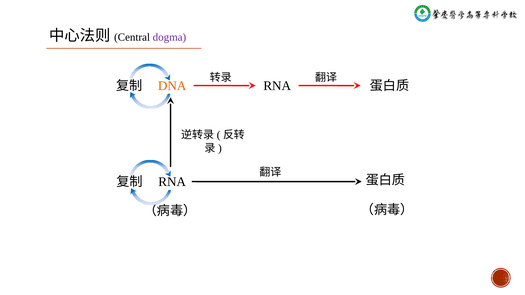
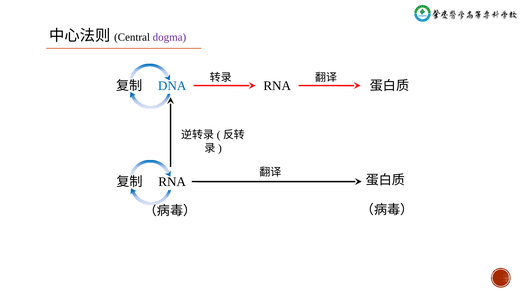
DNA colour: orange -> blue (172, 86)
